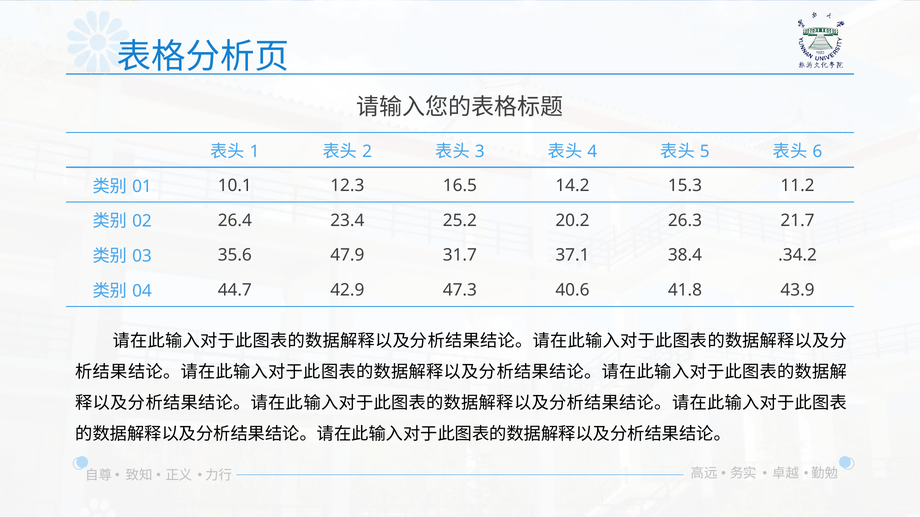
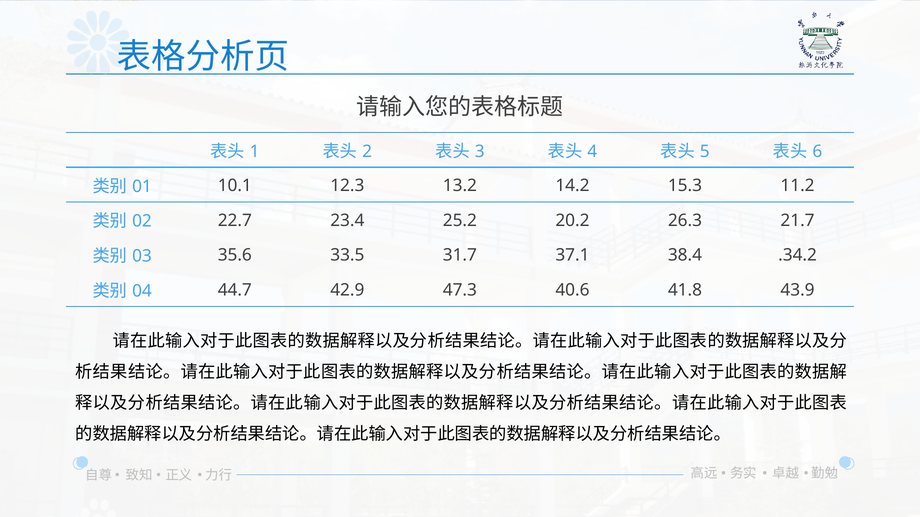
16.5: 16.5 -> 13.2 (460, 186)
26.4: 26.4 -> 22.7 (235, 221)
47.9: 47.9 -> 33.5 (347, 255)
